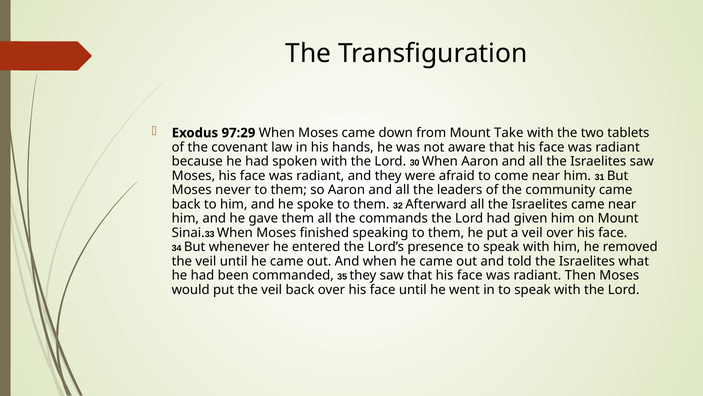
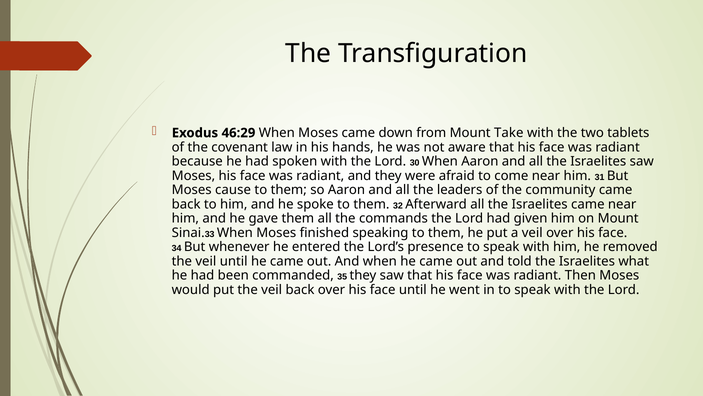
97:29: 97:29 -> 46:29 (238, 133)
never: never -> cause (233, 190)
